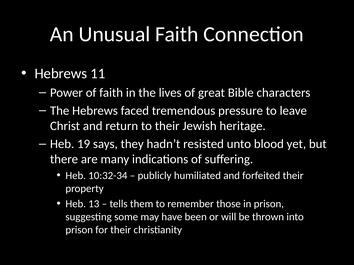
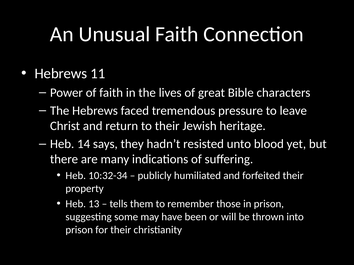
19: 19 -> 14 (84, 144)
